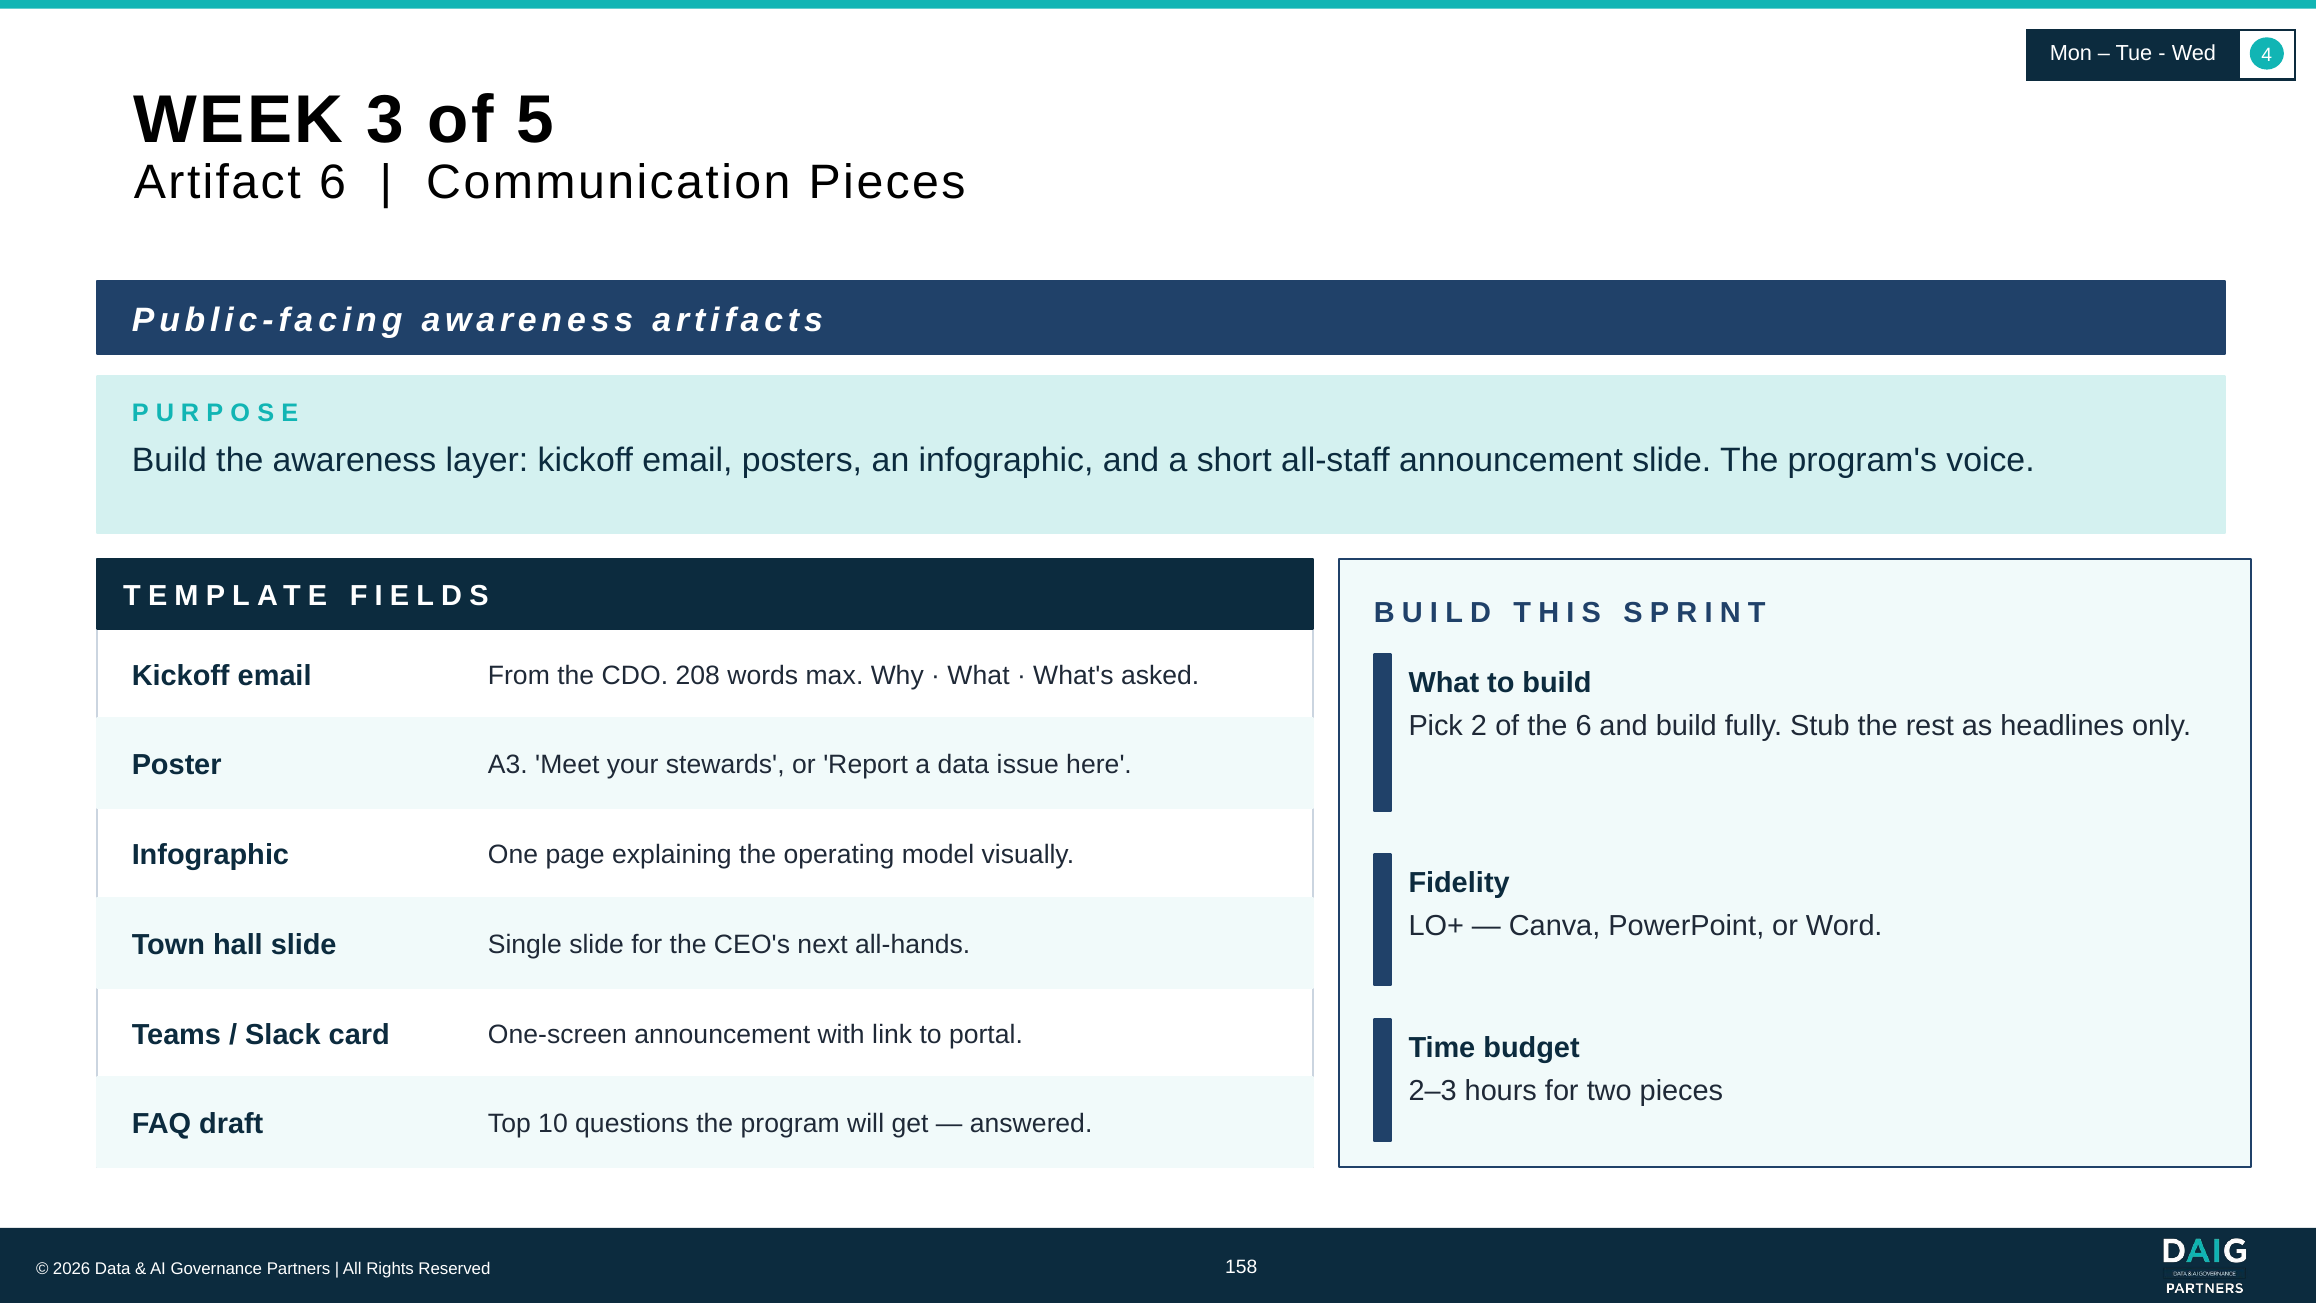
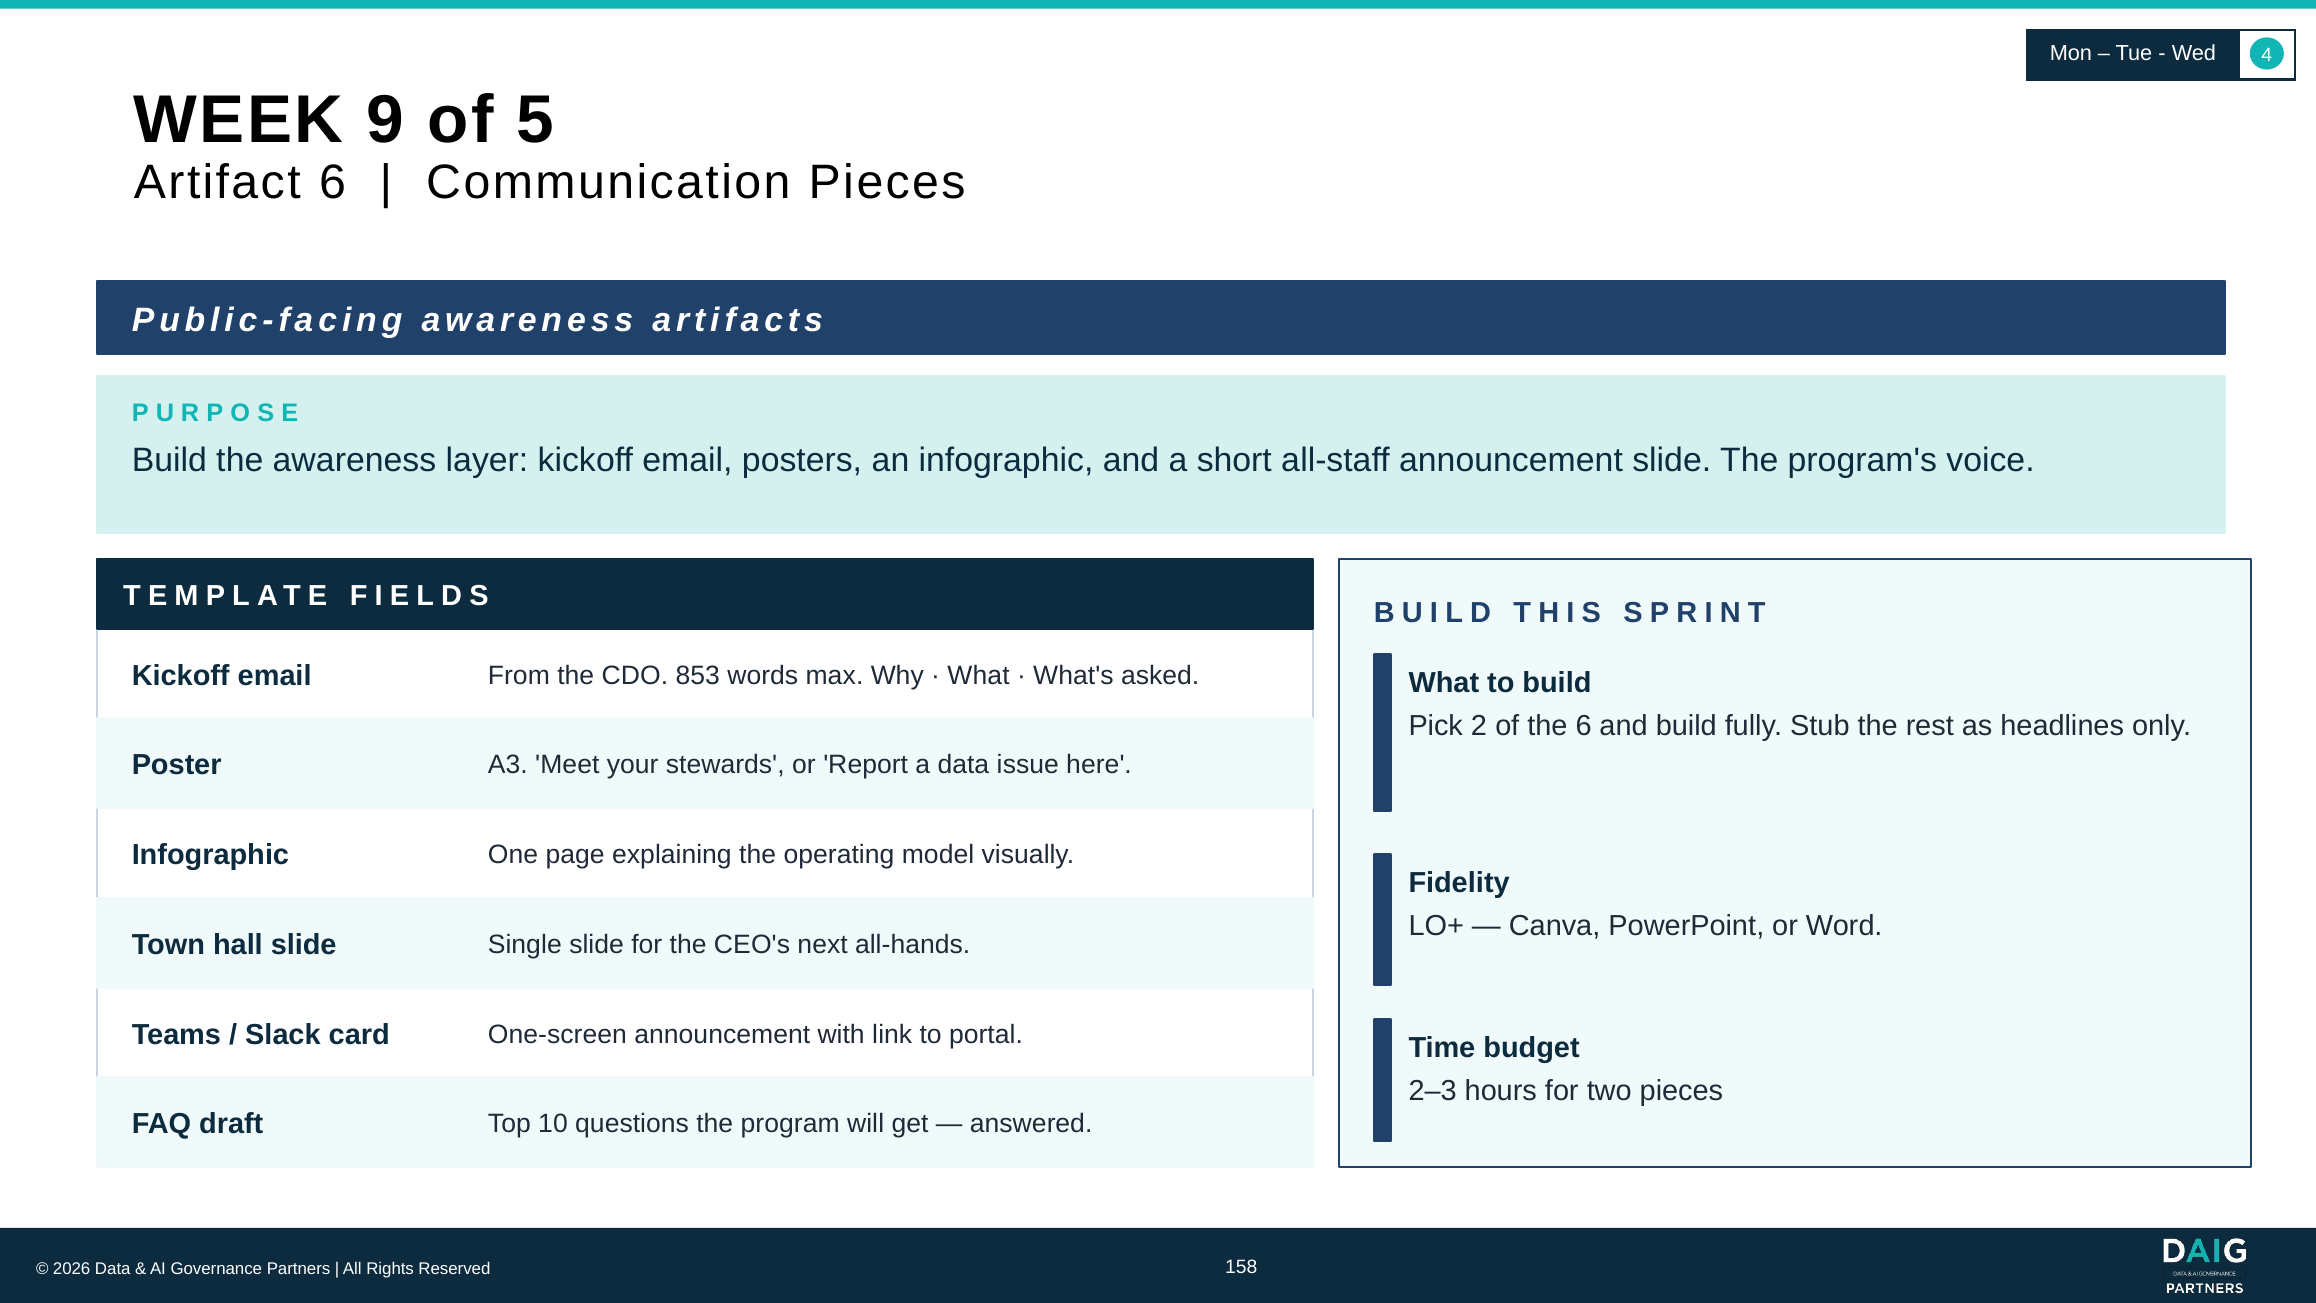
3: 3 -> 9 (385, 120)
208: 208 -> 853 (698, 675)
